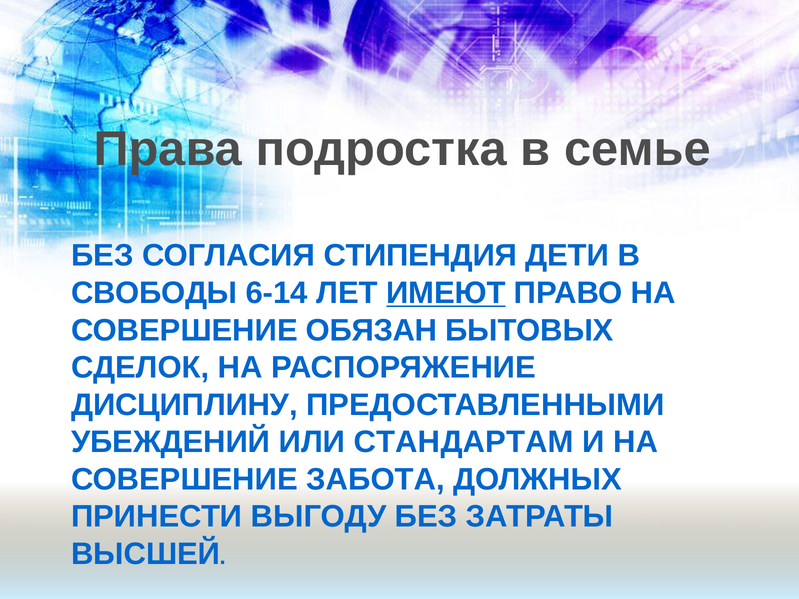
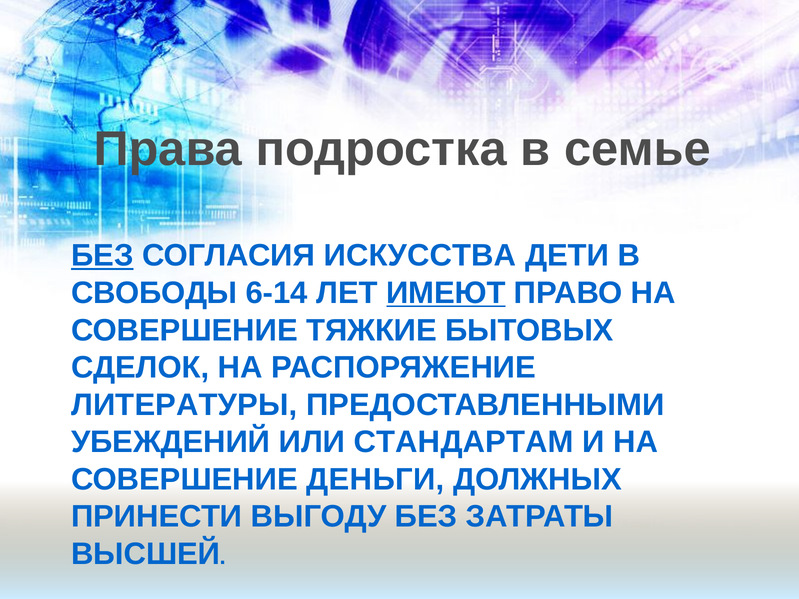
БЕЗ underline: none -> present (102, 256)
СТИПЕНДИЯ: СТИПЕНДИЯ -> ИСКУССТВА (420, 256)
ОБЯЗАН: ОБЯЗАН -> ТЯЖКИЕ (372, 330)
ДИСЦИПЛИНУ: ДИСЦИПЛИНУ -> ЛИТЕРАТУРЫ (184, 405)
ЗАБОТА: ЗАБОТА -> ДЕНЬГИ (375, 480)
